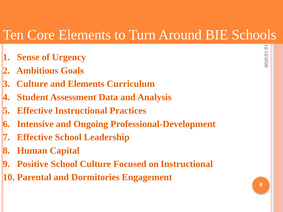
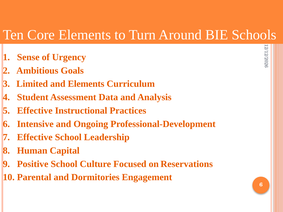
3 Culture: Culture -> Limited (32, 84)
on Instructional: Instructional -> Reservations (187, 164)
